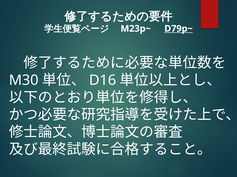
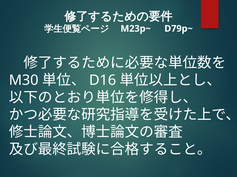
D79p~ underline: present -> none (179, 29)
